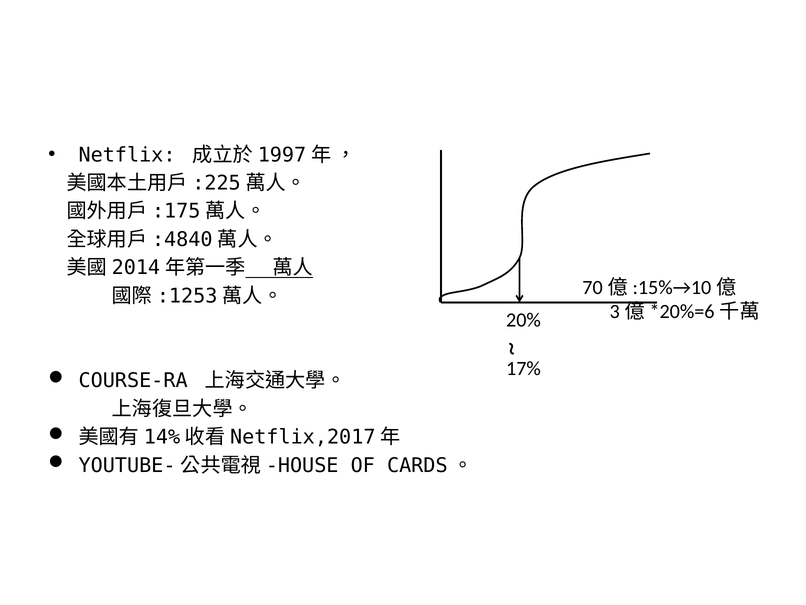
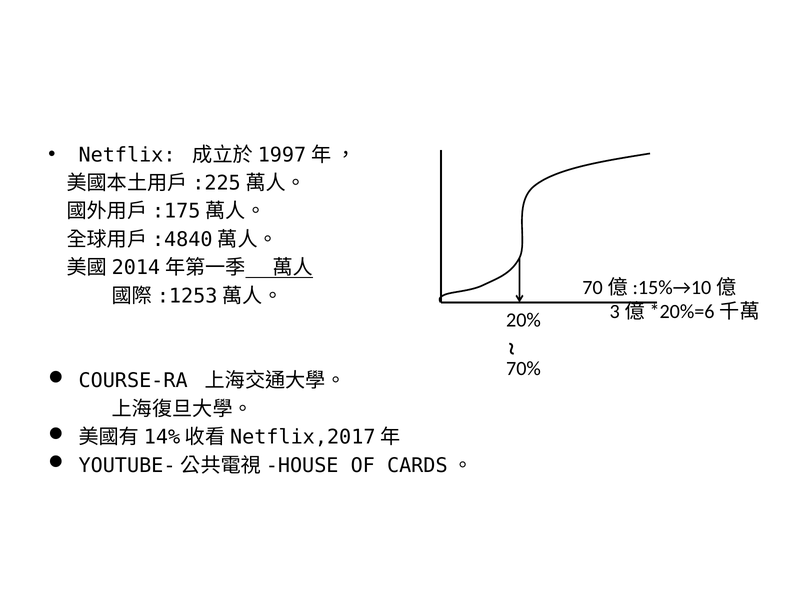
17%: 17% -> 70% (523, 368)
